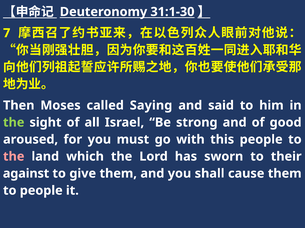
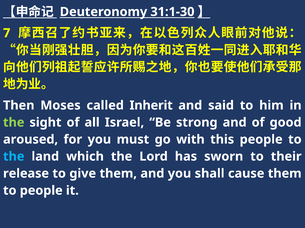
Saying: Saying -> Inherit (151, 106)
the colour: pink -> light blue (14, 157)
against: against -> release (26, 174)
